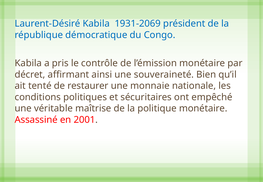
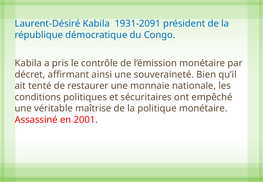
1931-2069: 1931-2069 -> 1931-2091 (138, 24)
